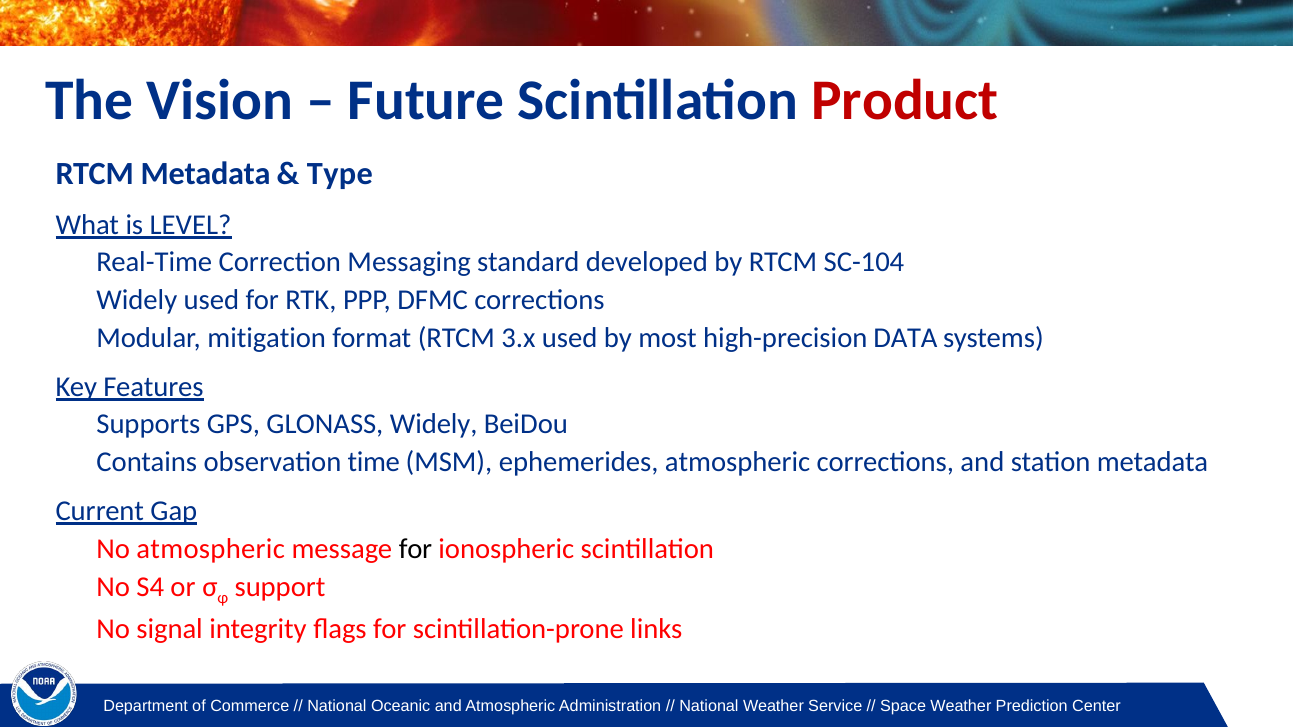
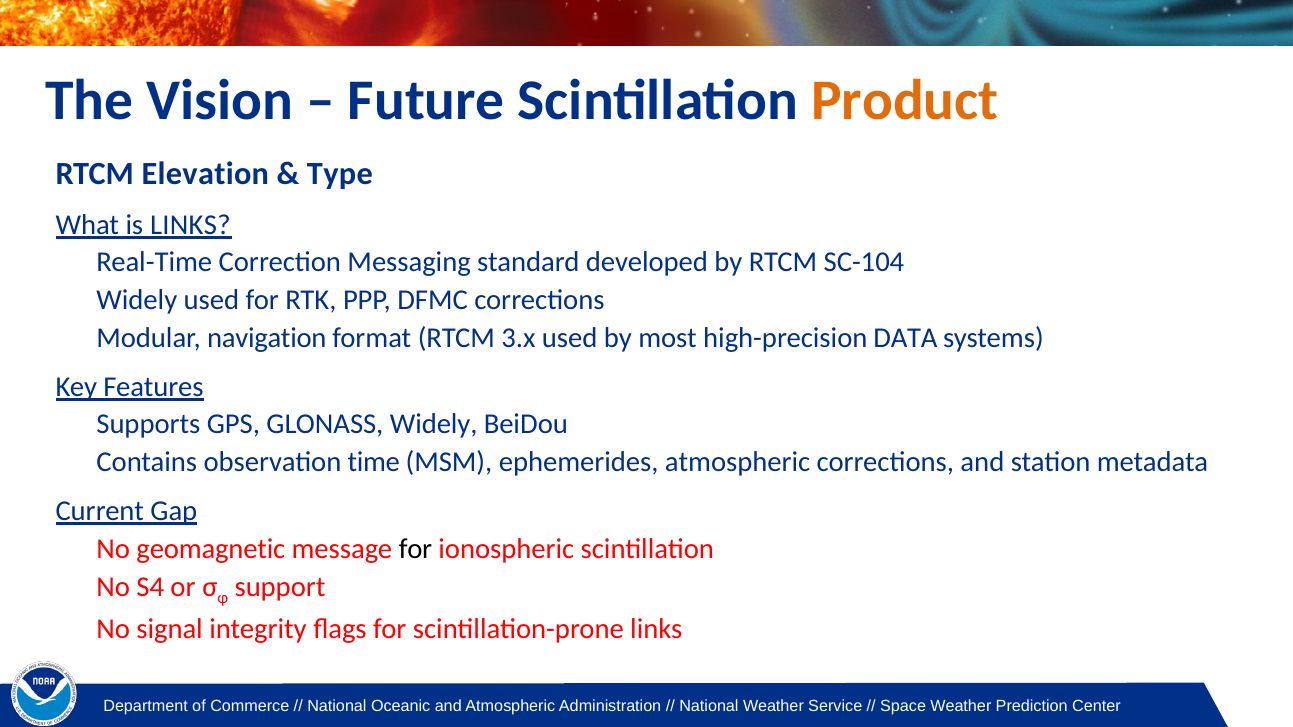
Product colour: red -> orange (905, 101)
RTCM Metadata: Metadata -> Elevation (205, 174)
is LEVEL: LEVEL -> LINKS (190, 225)
mitigation: mitigation -> navigation (267, 338)
No atmospheric: atmospheric -> geomagnetic (211, 549)
